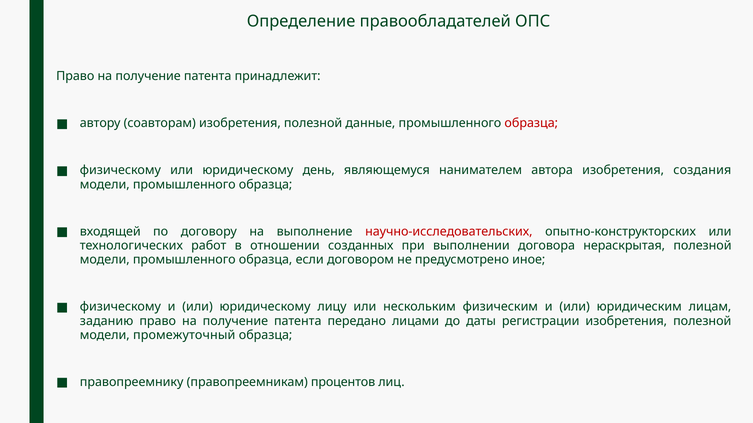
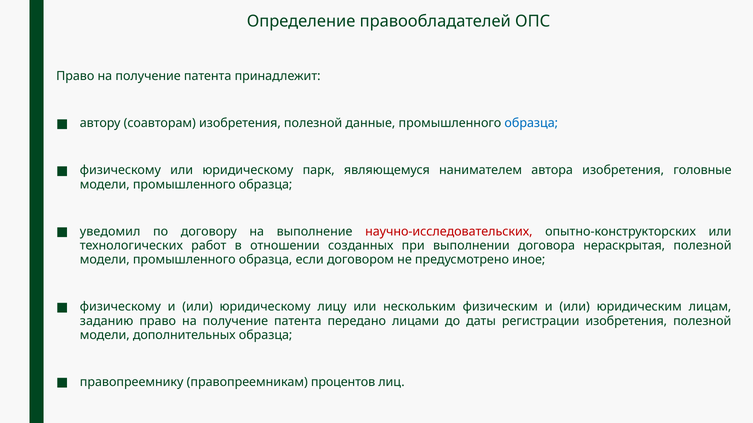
образца colour: red -> blue (531, 123)
день: день -> парк (319, 171)
создания: создания -> головные (702, 171)
входящей: входящей -> уведомил (110, 232)
промежуточный: промежуточный -> дополнительных (184, 336)
